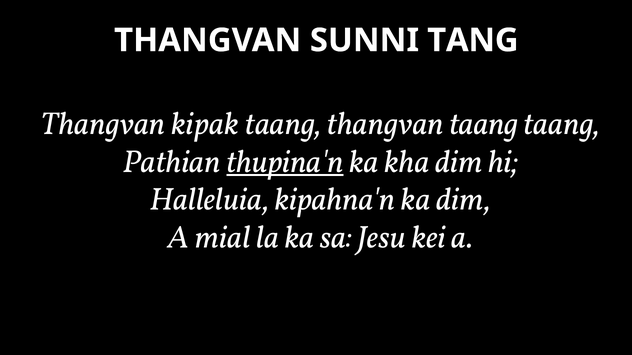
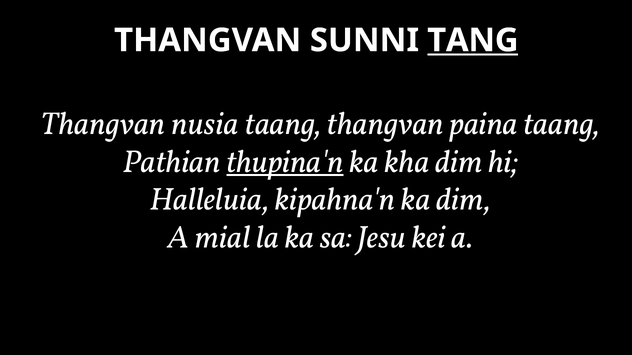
TANG underline: none -> present (473, 40)
kipak: kipak -> nusia (205, 124)
thangvan taang: taang -> paina (484, 124)
